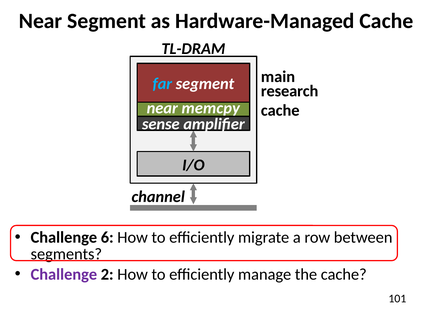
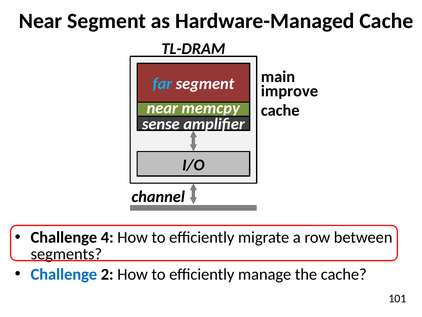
research: research -> improve (289, 91)
6: 6 -> 4 (107, 237)
Challenge colour: purple -> blue (64, 274)
